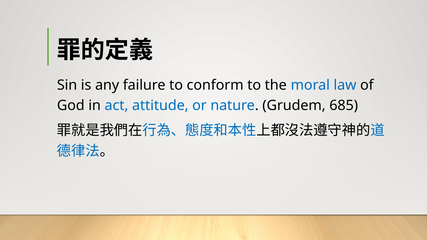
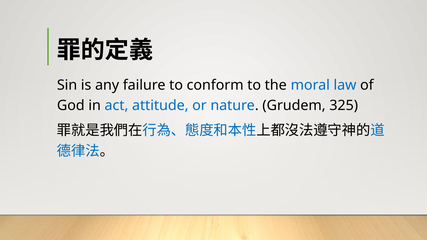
685: 685 -> 325 (344, 106)
